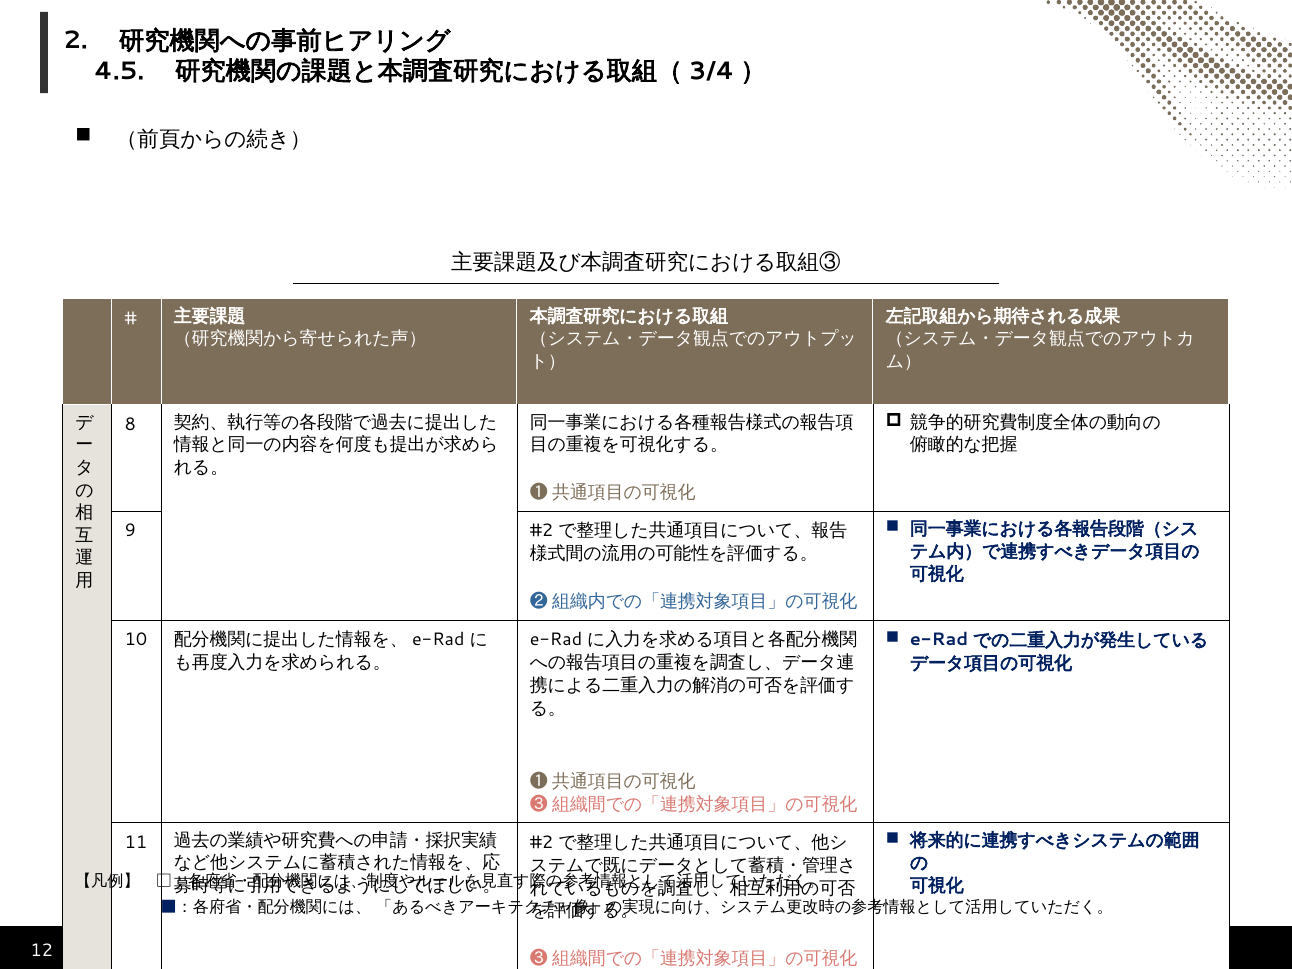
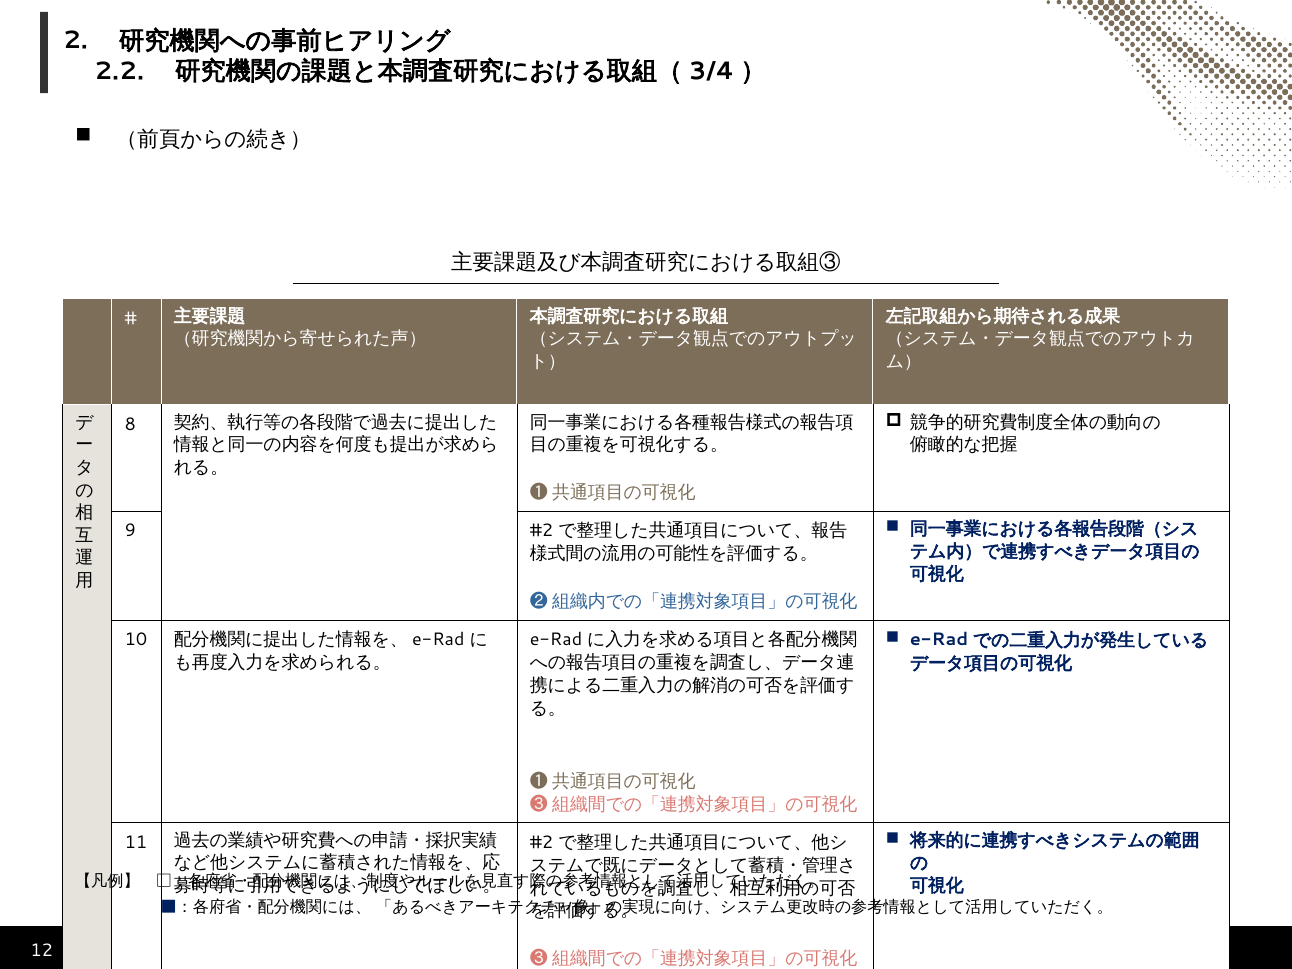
4.5: 4.5 -> 2.2 (119, 71)
